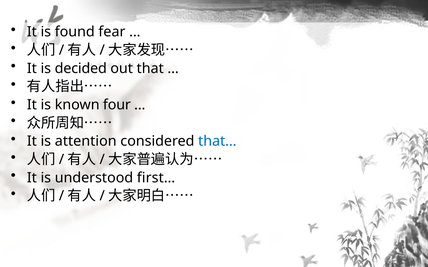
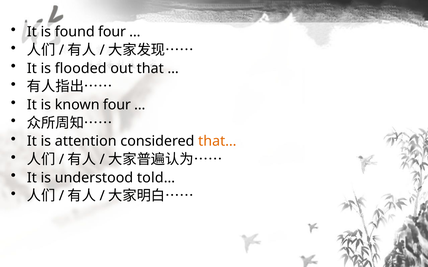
found fear: fear -> four (112, 32)
decided: decided -> flooded (81, 68)
that… colour: blue -> orange (217, 141)
first…: first… -> told… (156, 178)
